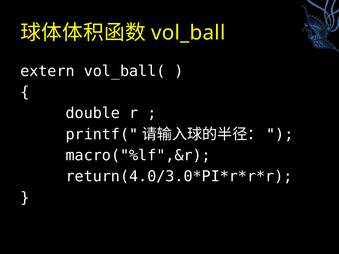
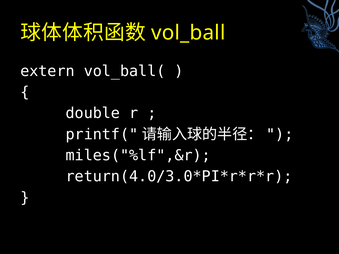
macro("%lf",&r: macro("%lf",&r -> miles("%lf",&r (138, 156)
